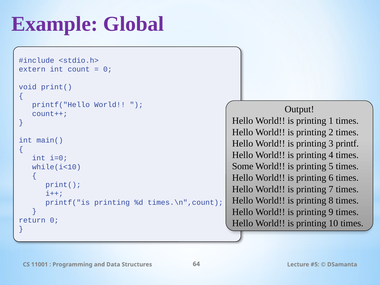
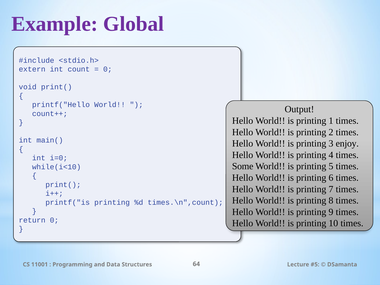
printf: printf -> enjoy (347, 144)
